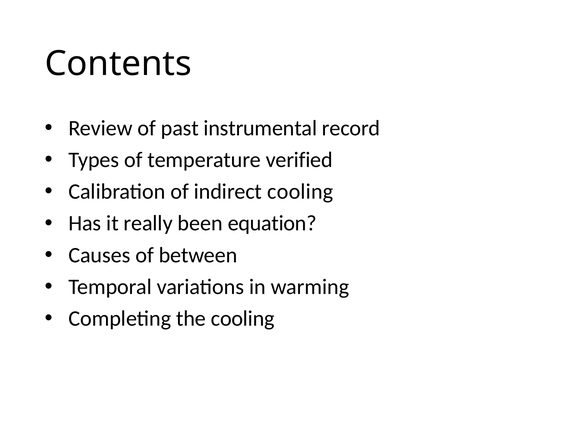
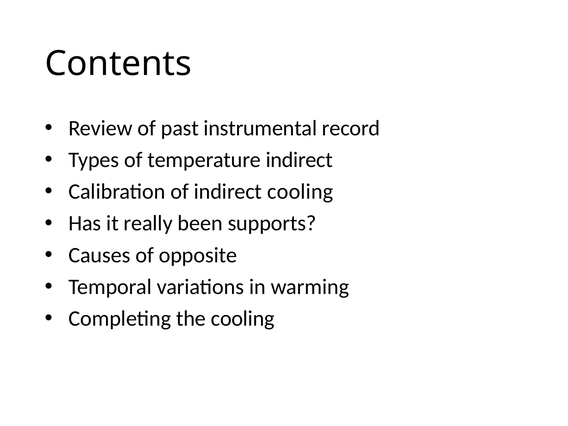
temperature verified: verified -> indirect (299, 160)
equation: equation -> supports (272, 223)
between: between -> opposite (198, 255)
